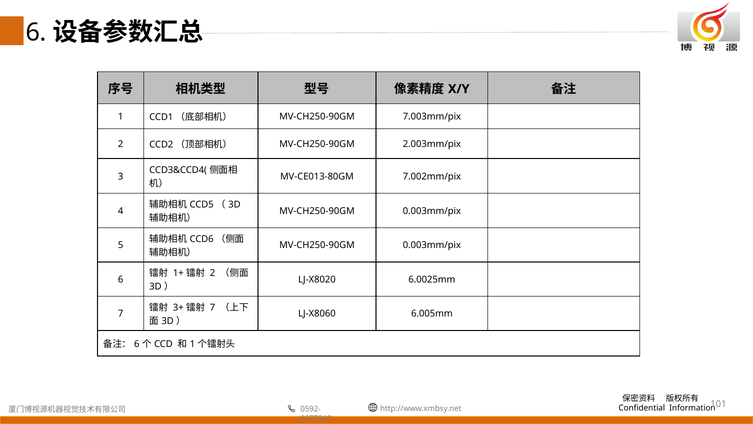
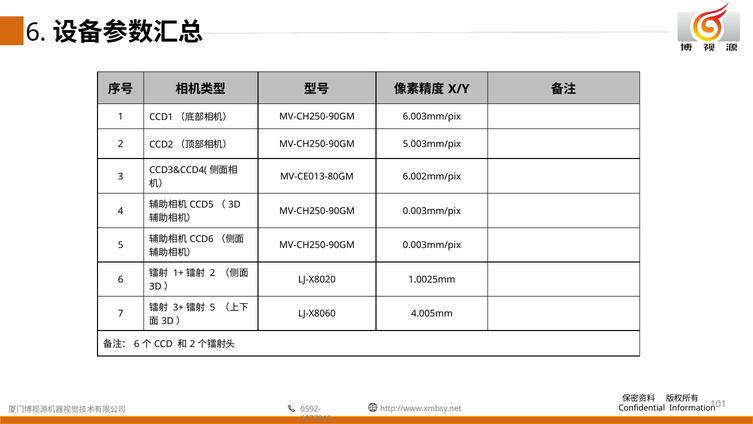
7.003mm/pix: 7.003mm/pix -> 6.003mm/pix (432, 117)
2.003mm/pix: 2.003mm/pix -> 5.003mm/pix (432, 144)
7.002mm/pix: 7.002mm/pix -> 6.002mm/pix (432, 176)
6.0025mm: 6.0025mm -> 1.0025mm (432, 279)
7: 7 -> 5 (213, 307)
6.005mm: 6.005mm -> 4.005mm (432, 314)
1: 1 -> 2 (192, 344)
